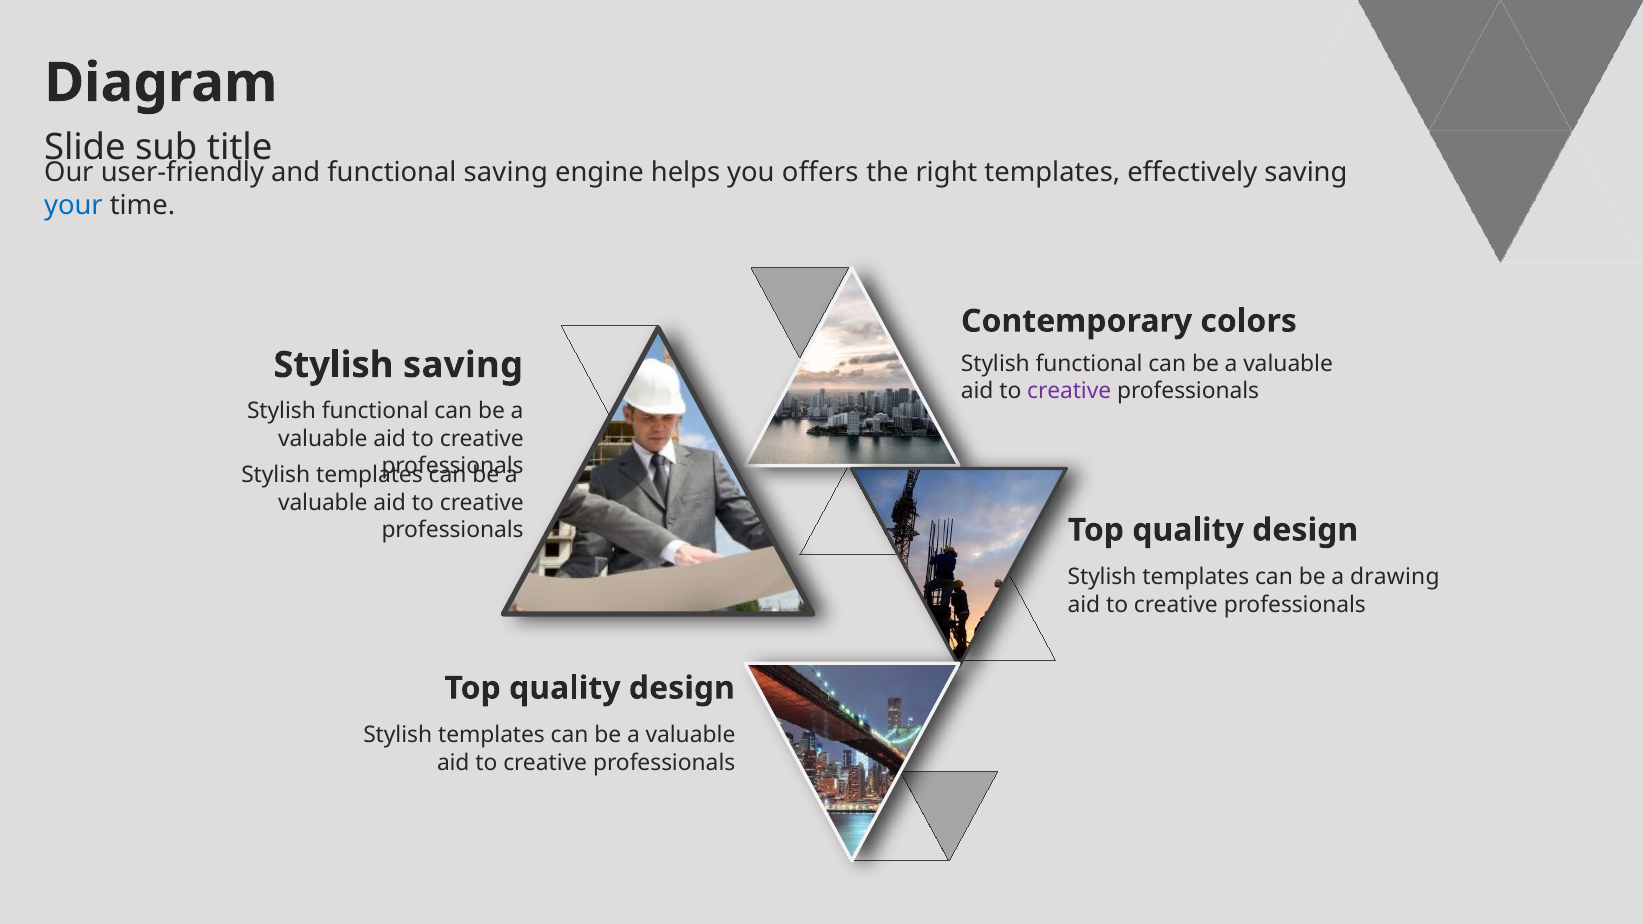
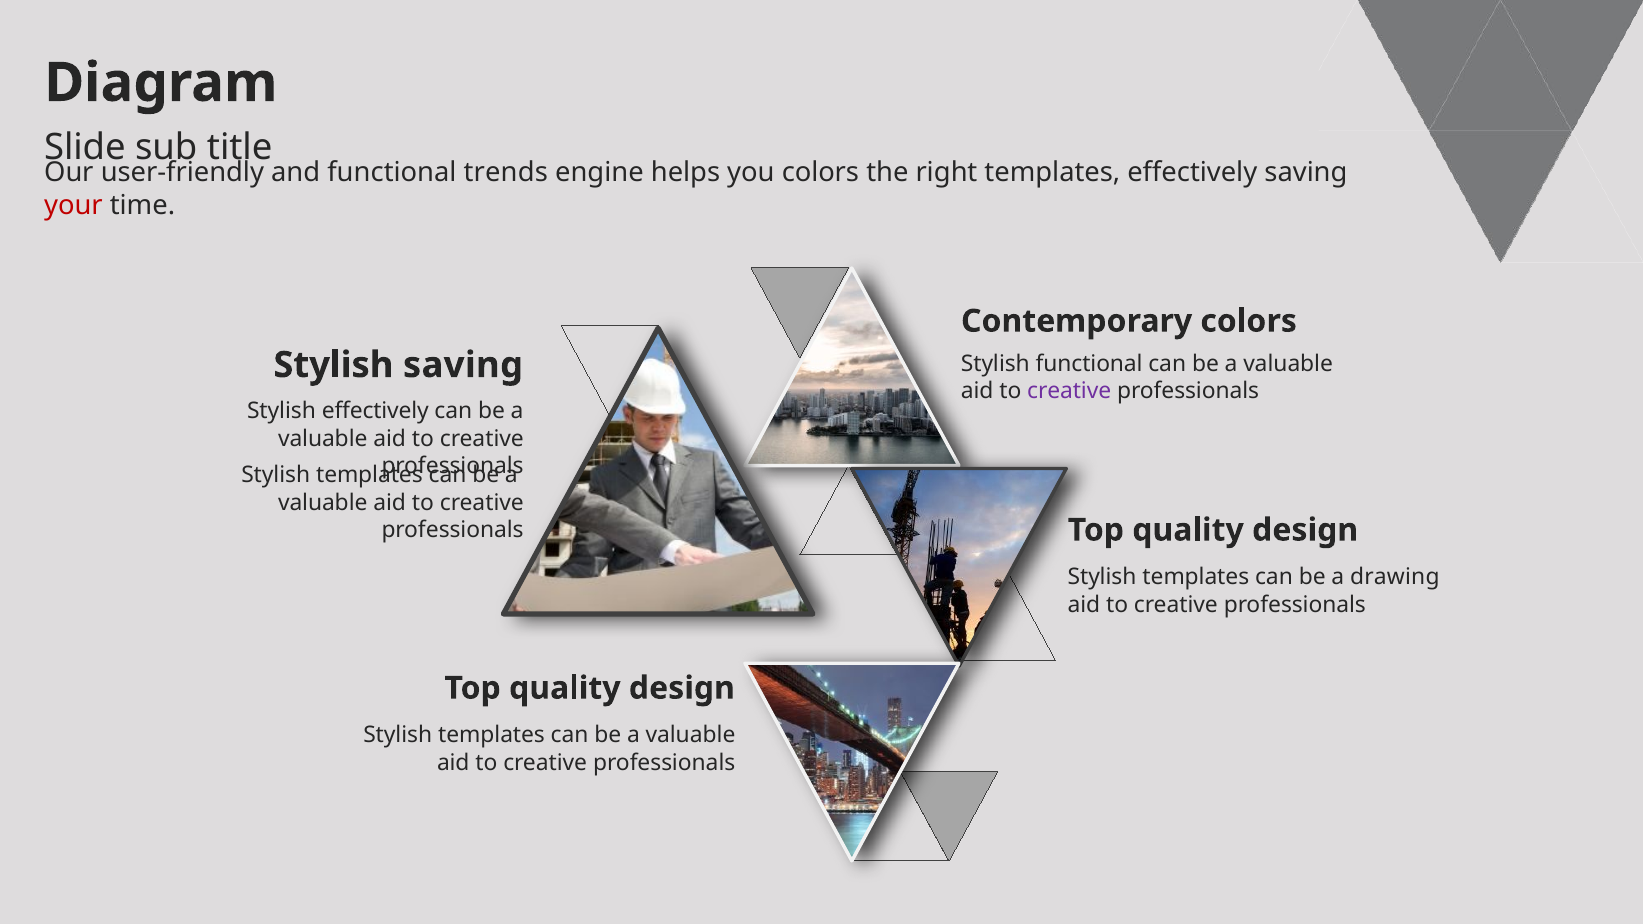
functional saving: saving -> trends (506, 173)
you offers: offers -> colors (820, 173)
your colour: blue -> red (73, 206)
functional: functional -> effectively (375, 411)
